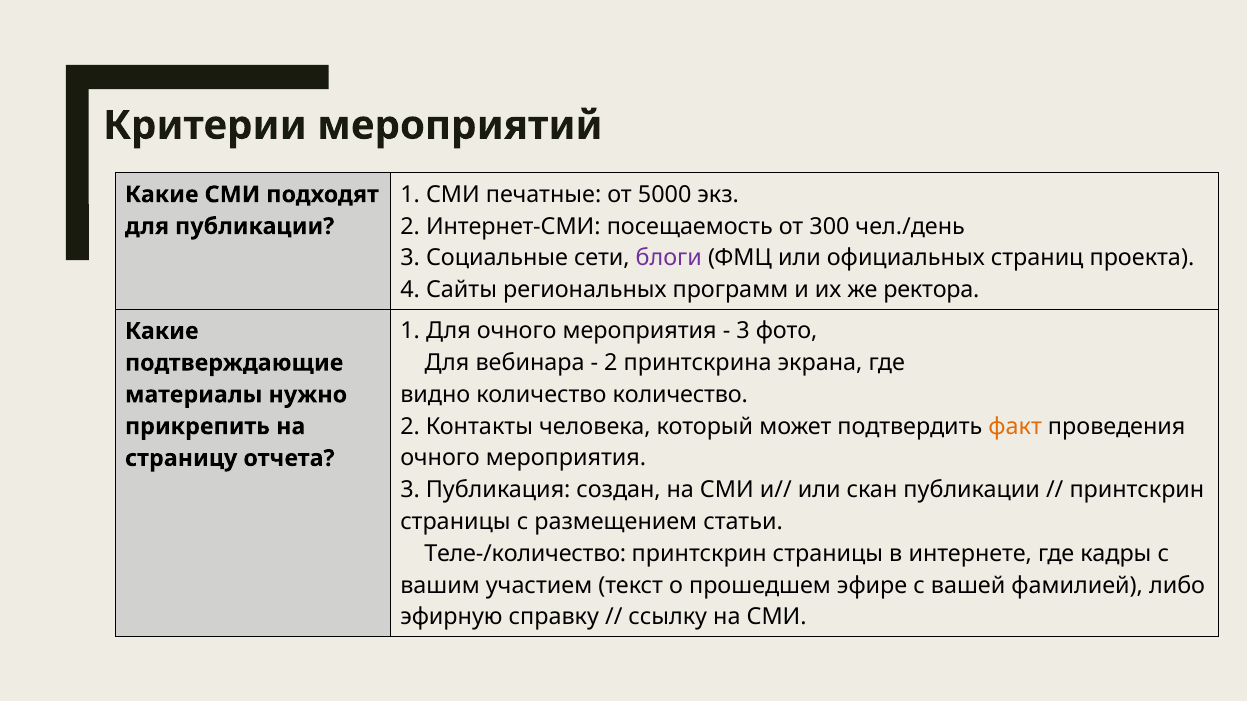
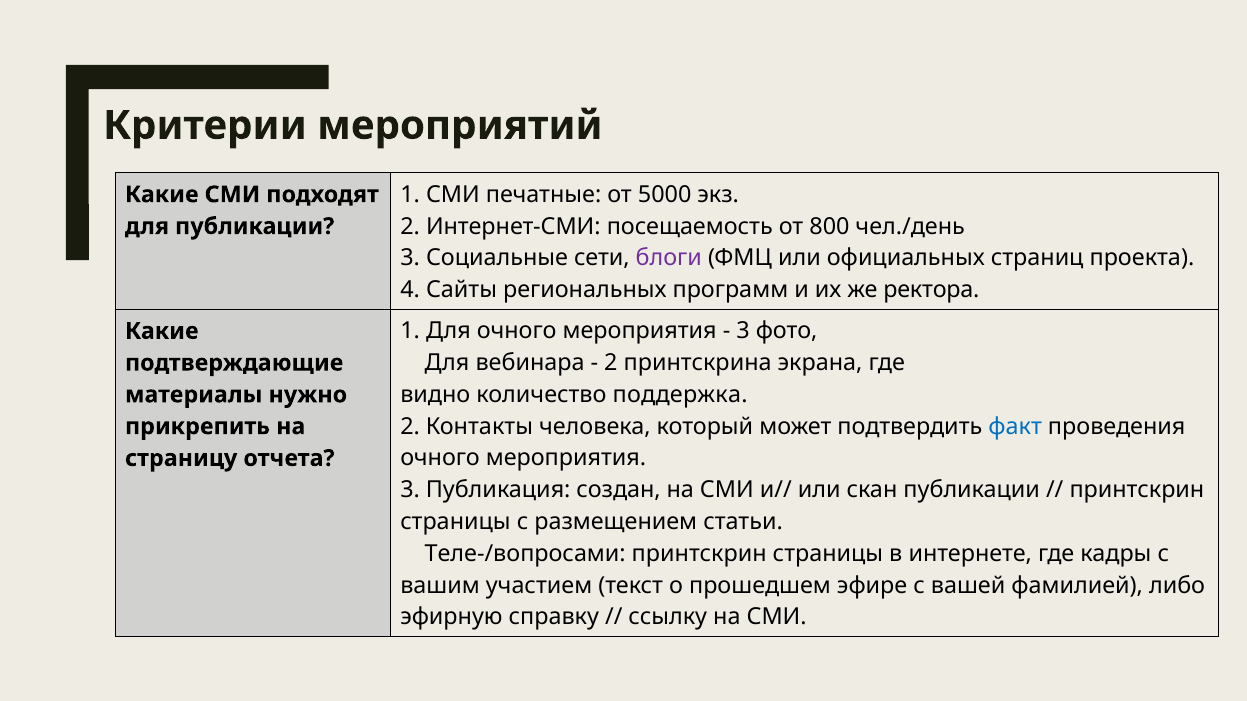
300: 300 -> 800 (829, 226)
количество количество: количество -> поддержка (680, 395)
факт colour: orange -> blue (1015, 427)
Теле-/количество: Теле-/количество -> Теле-/вопросами (525, 554)
